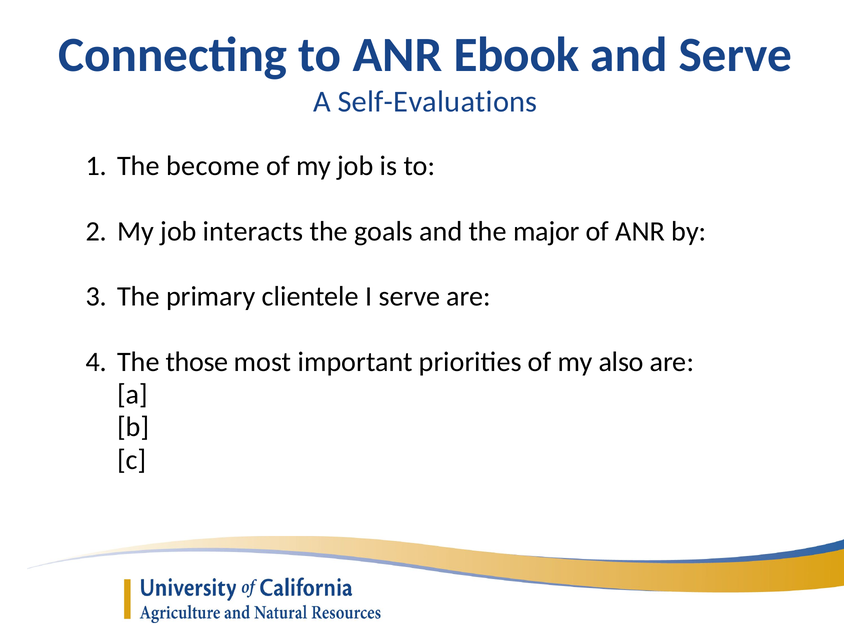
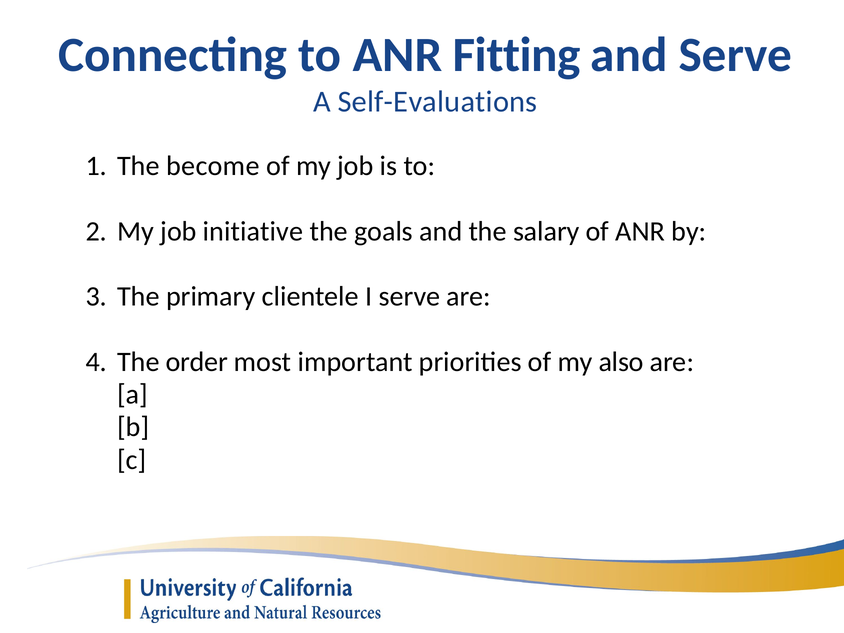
Ebook: Ebook -> Fitting (517, 55)
interacts: interacts -> initiative (253, 231)
major: major -> salary (546, 231)
those: those -> order (197, 362)
